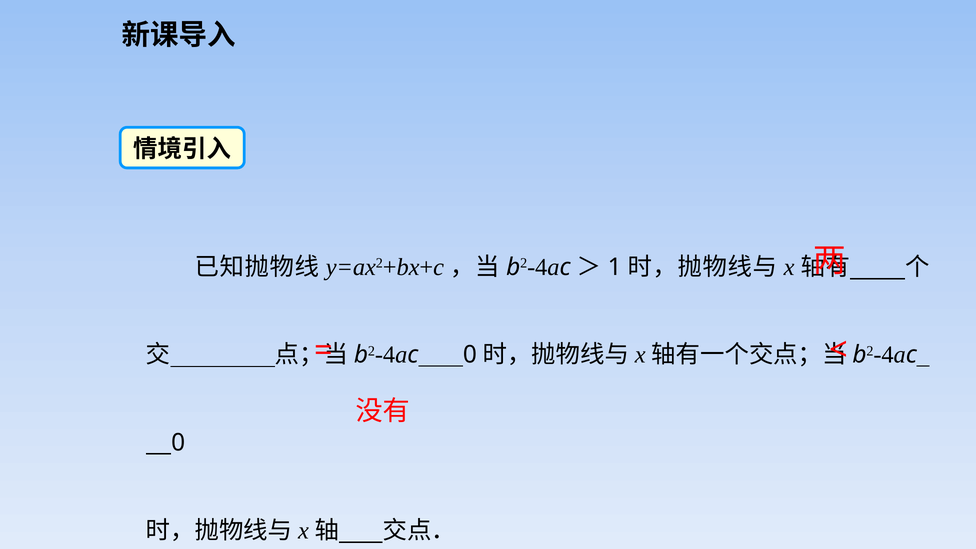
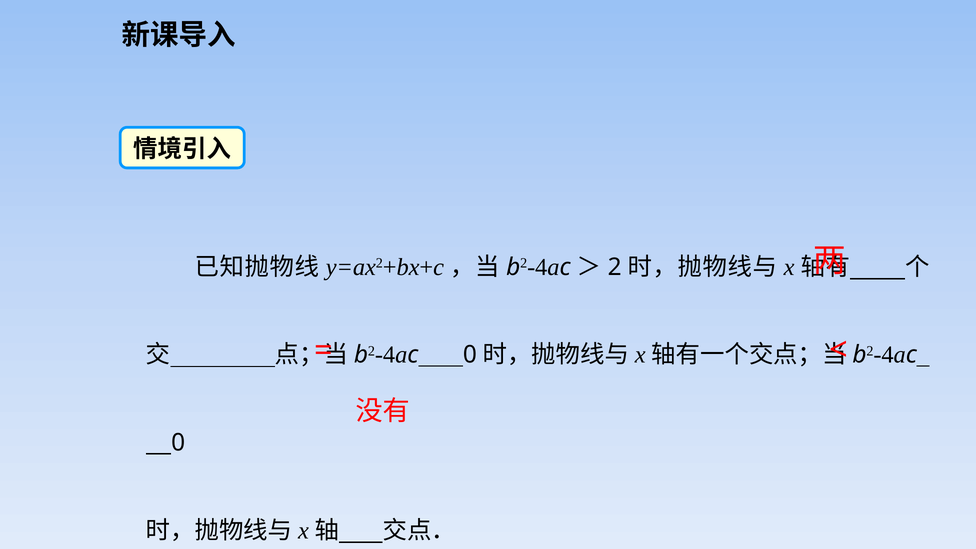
1: 1 -> 2 (615, 267)
